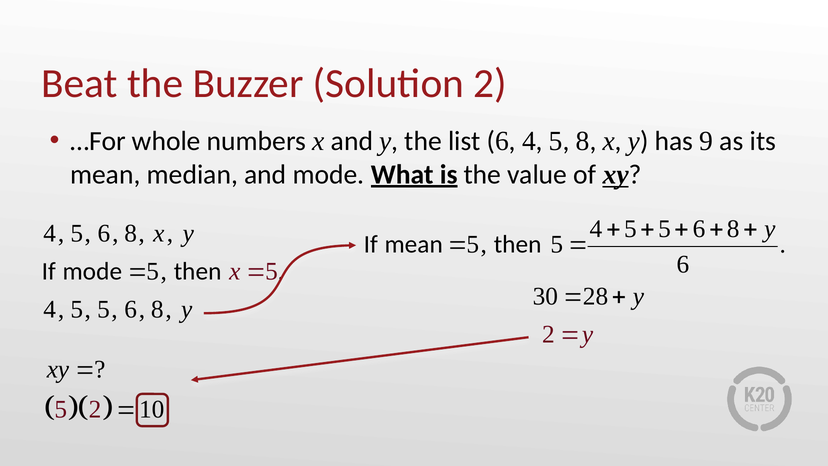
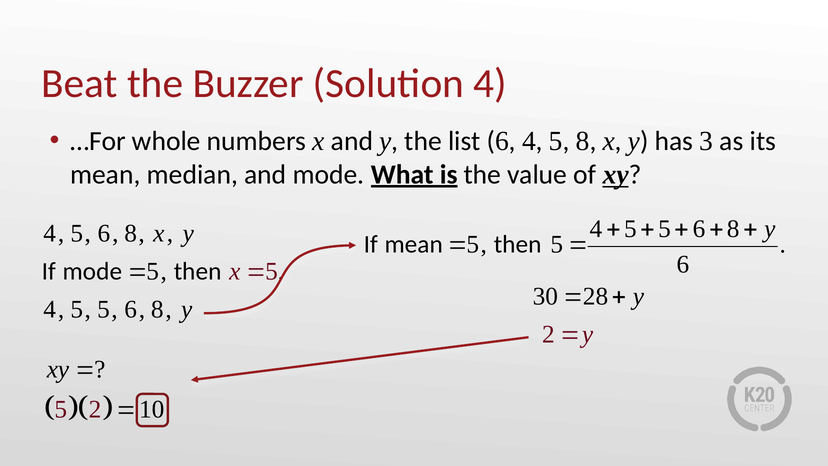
Solution 2: 2 -> 4 (490, 83)
9: 9 -> 3 (706, 141)
